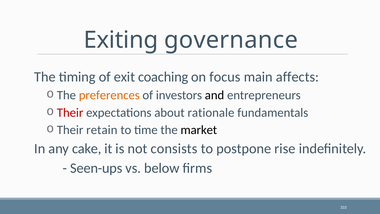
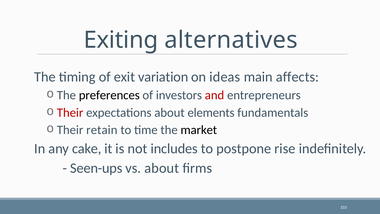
governance: governance -> alternatives (231, 40)
coaching: coaching -> variation (163, 77)
focus: focus -> ideas (225, 77)
preferences colour: orange -> black (109, 95)
and colour: black -> red (214, 95)
rationale: rationale -> elements (211, 112)
consists: consists -> includes (174, 148)
vs below: below -> about (162, 168)
